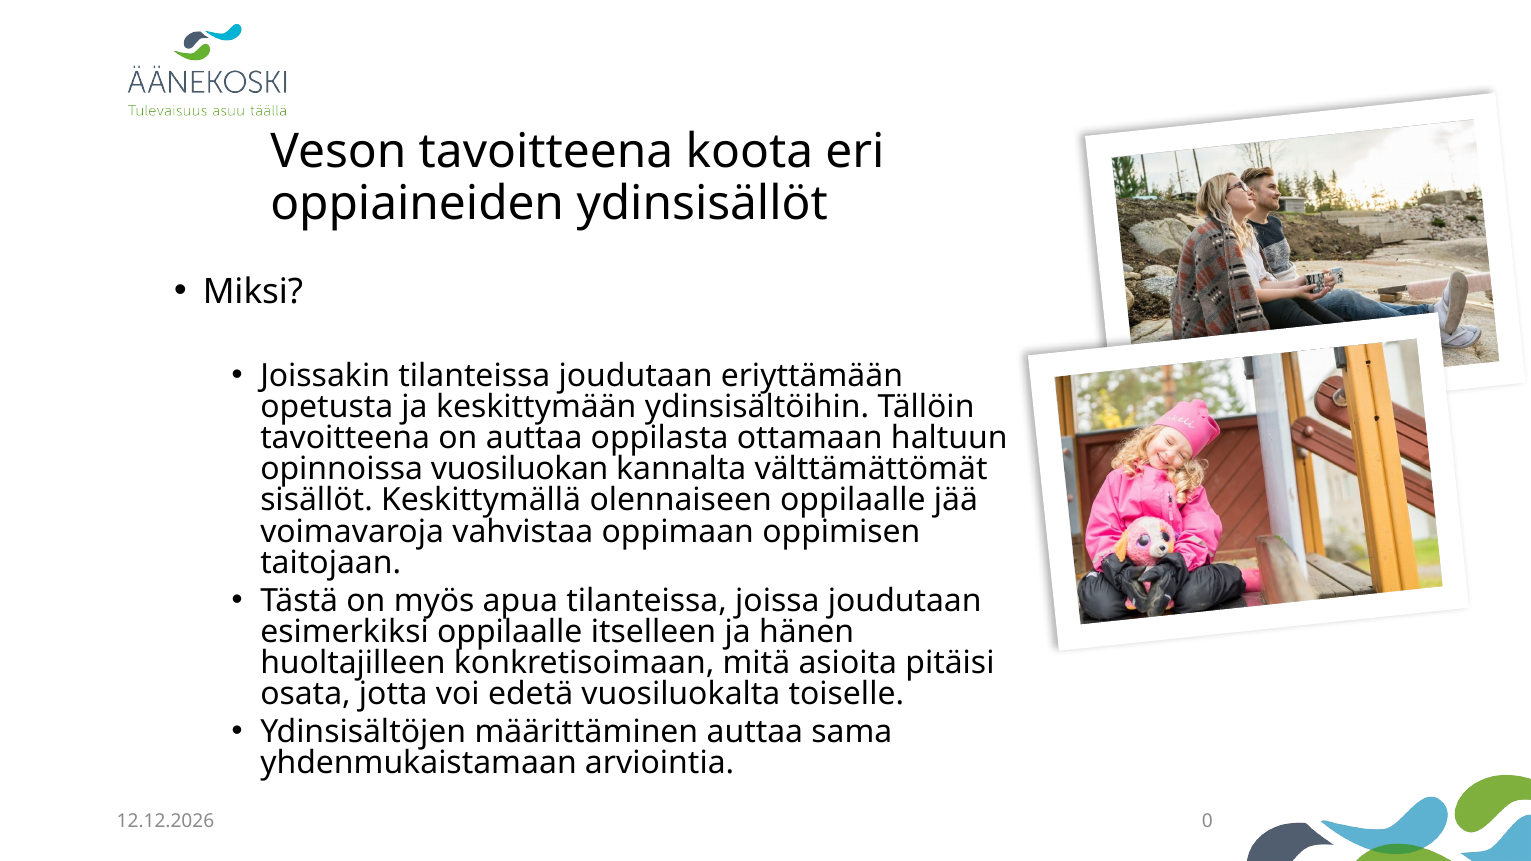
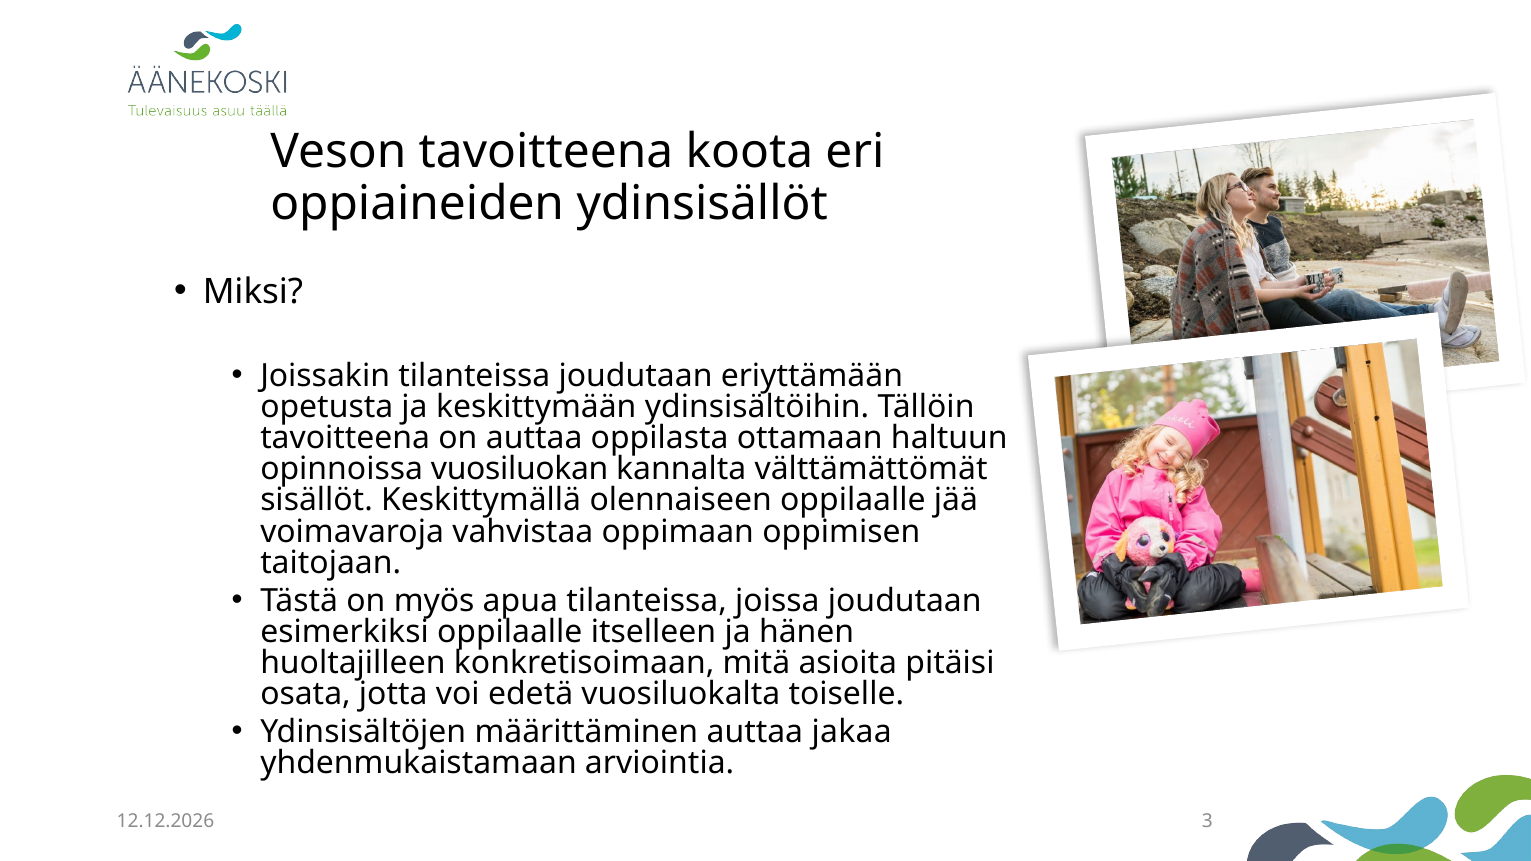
sama: sama -> jakaa (852, 732)
0: 0 -> 3 (1207, 821)
